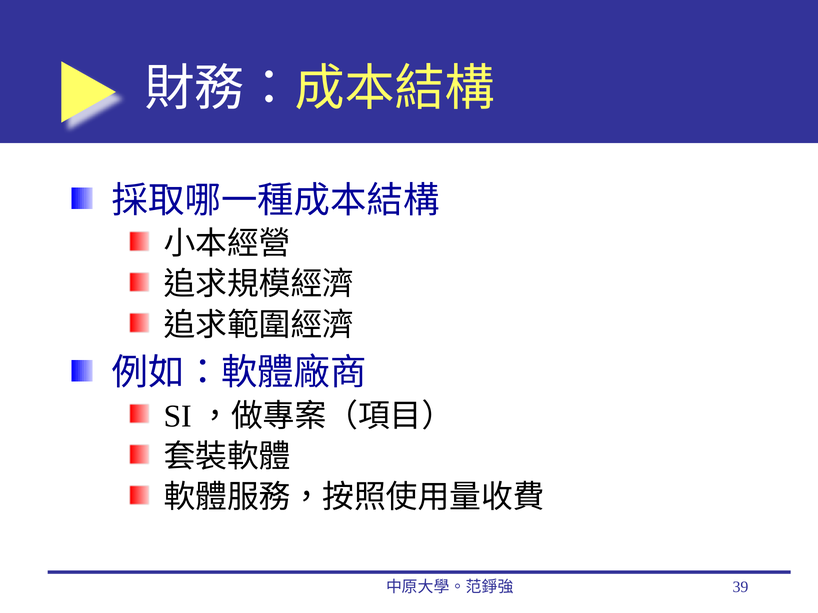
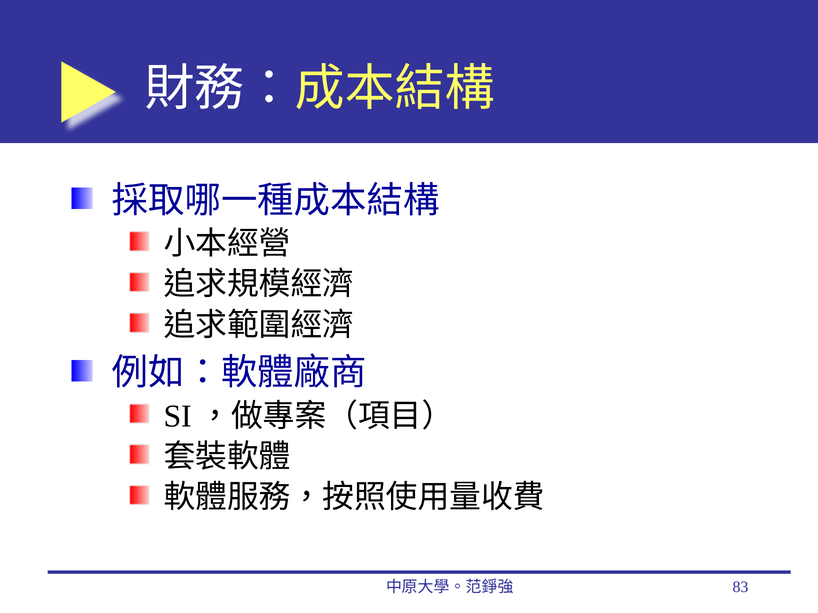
39: 39 -> 83 (740, 587)
